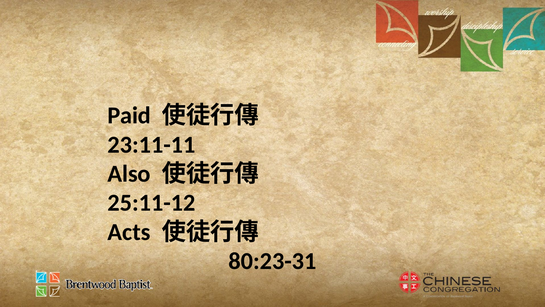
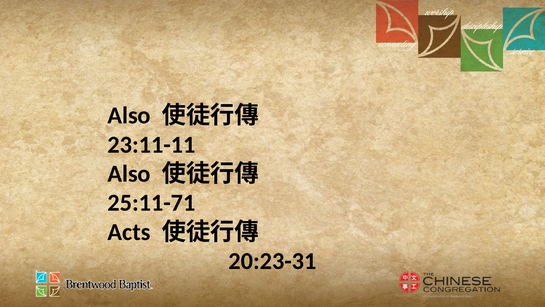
Paid: Paid -> Also (129, 115)
25:11-12: 25:11-12 -> 25:11-71 (152, 203)
80:23-31: 80:23-31 -> 20:23-31 (272, 261)
